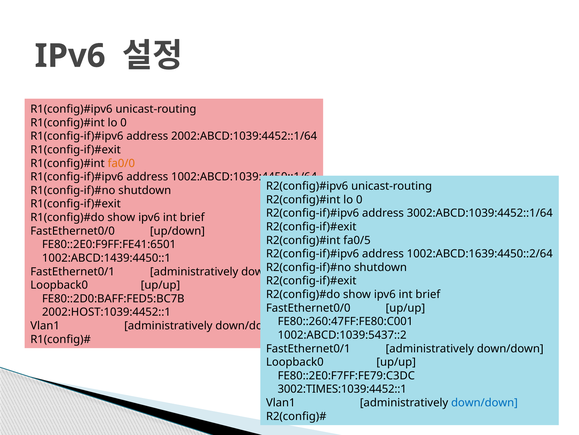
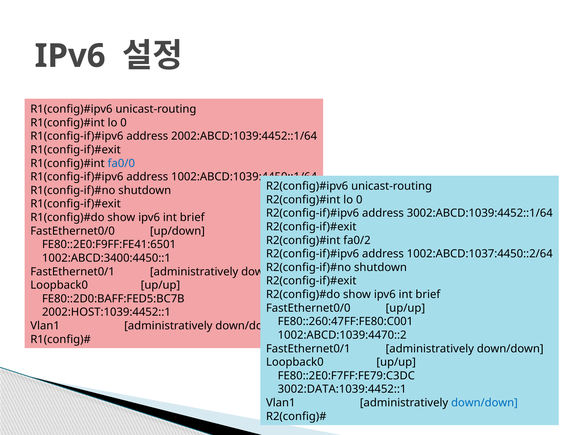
fa0/0 colour: orange -> blue (121, 163)
fa0/5: fa0/5 -> fa0/2 (357, 240)
1002:ABCD:1639:4450::2/64: 1002:ABCD:1639:4450::2/64 -> 1002:ABCD:1037:4450::2/64 (480, 253)
1002:ABCD:1439:4450::1: 1002:ABCD:1439:4450::1 -> 1002:ABCD:3400:4450::1 (106, 258)
1002:ABCD:1039:5437::2: 1002:ABCD:1039:5437::2 -> 1002:ABCD:1039:4470::2 (342, 335)
3002:TIMES:1039:4452::1: 3002:TIMES:1039:4452::1 -> 3002:DATA:1039:4452::1 (342, 389)
